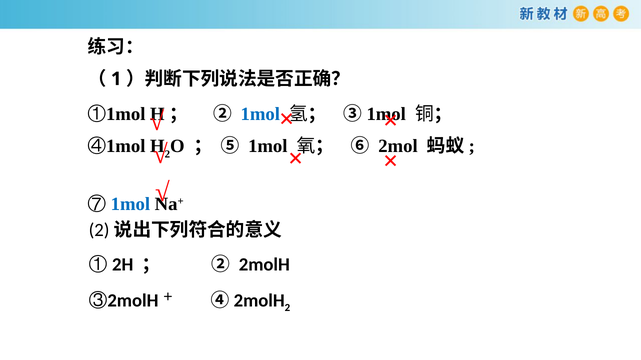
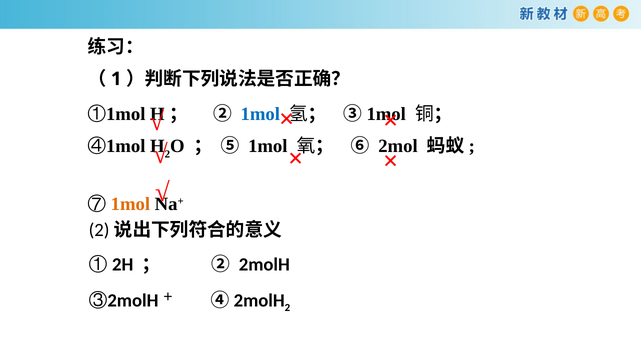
1mol colour: blue -> orange (130, 204)
